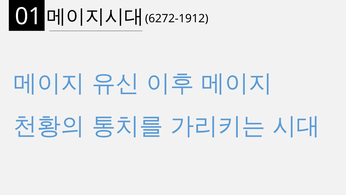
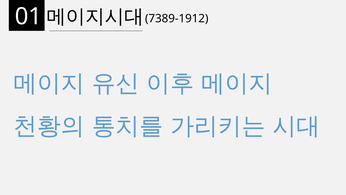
6272-1912: 6272-1912 -> 7389-1912 (177, 19)
